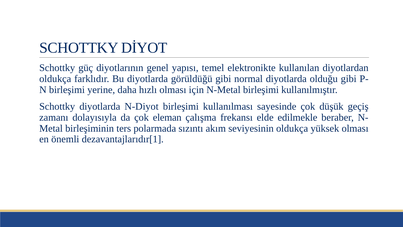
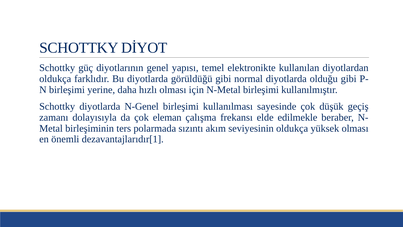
N-Diyot: N-Diyot -> N-Genel (142, 106)
